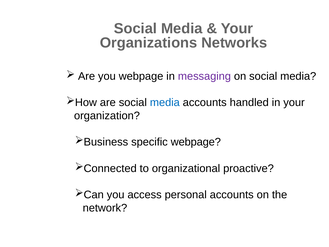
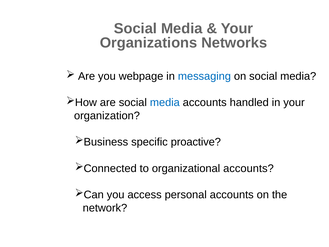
messaging colour: purple -> blue (204, 76)
specific webpage: webpage -> proactive (196, 142)
organizational proactive: proactive -> accounts (248, 168)
